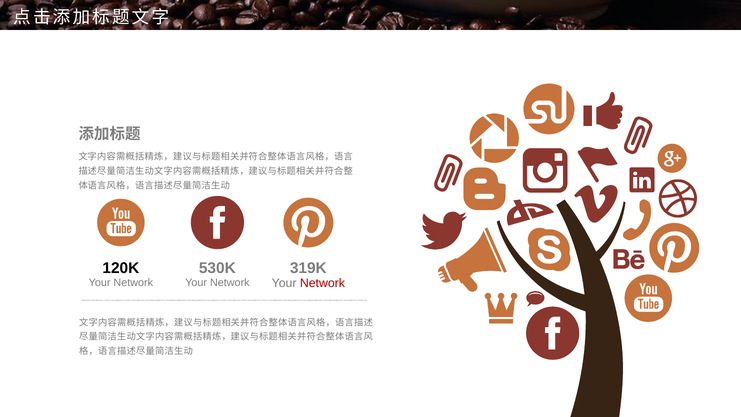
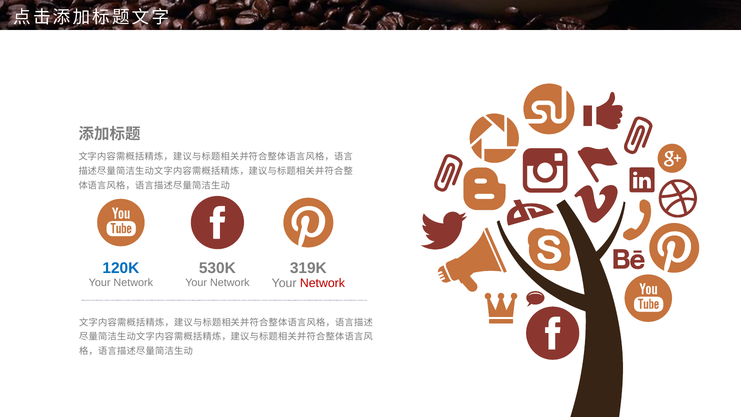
120K colour: black -> blue (121, 268)
